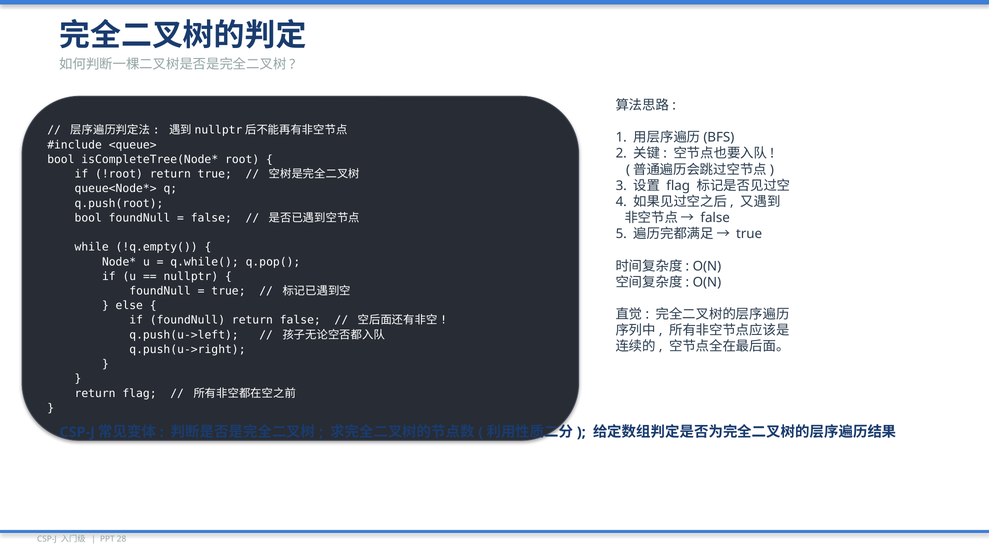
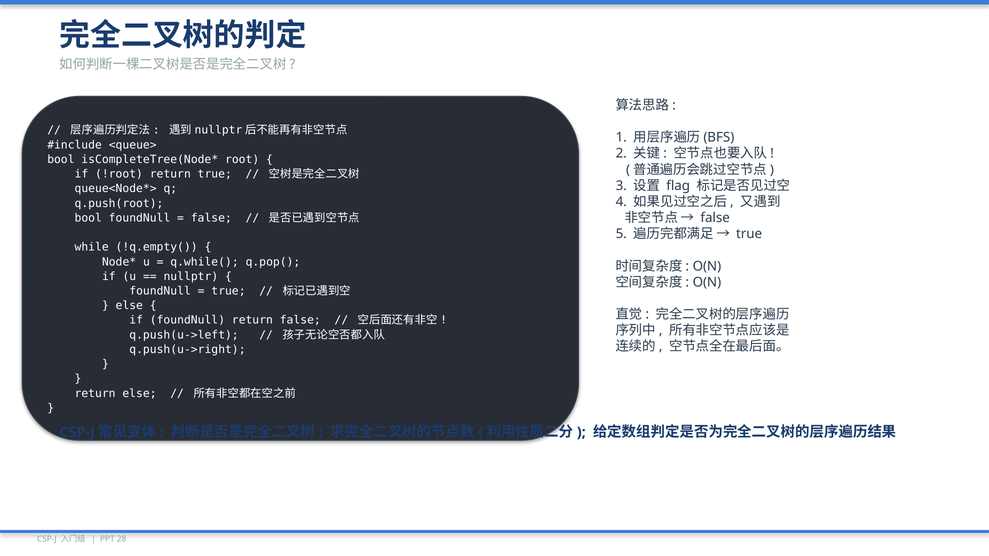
return flag: flag -> else (139, 394)
